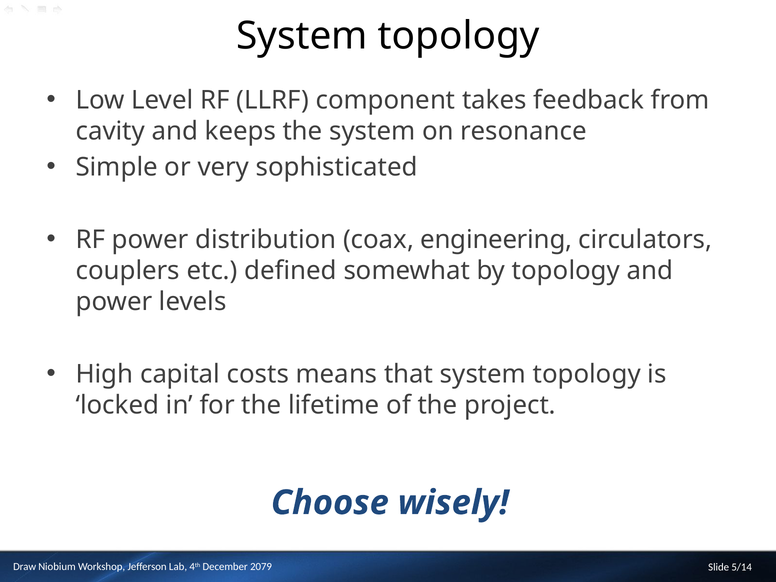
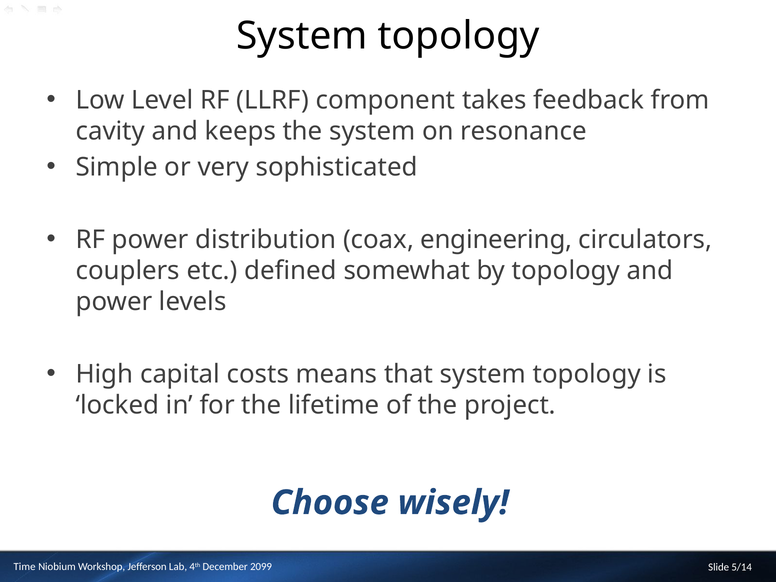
Draw: Draw -> Time (25, 567)
2079: 2079 -> 2099 (261, 567)
